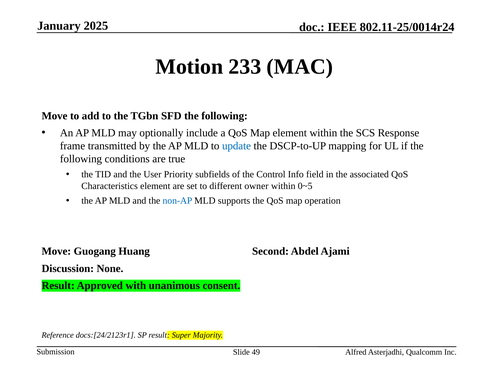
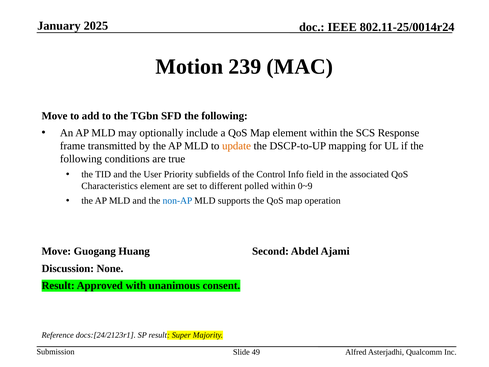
233: 233 -> 239 (245, 67)
update colour: blue -> orange (237, 146)
owner: owner -> polled (257, 186)
0~5: 0~5 -> 0~9 (305, 186)
